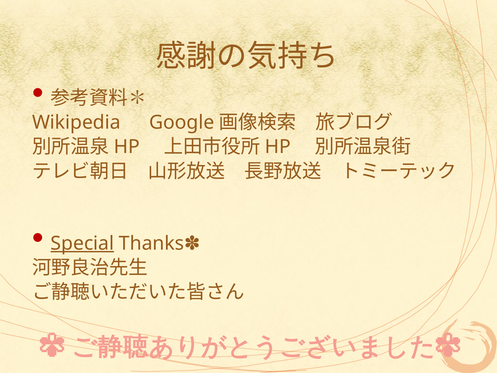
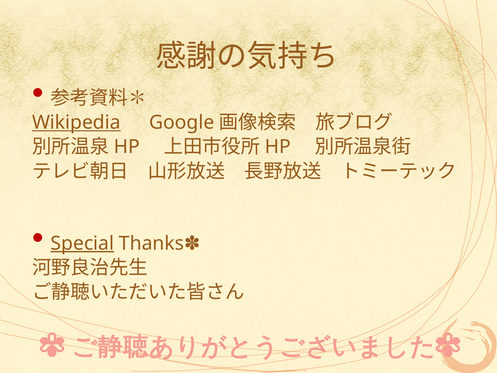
Wikipedia underline: none -> present (76, 122)
